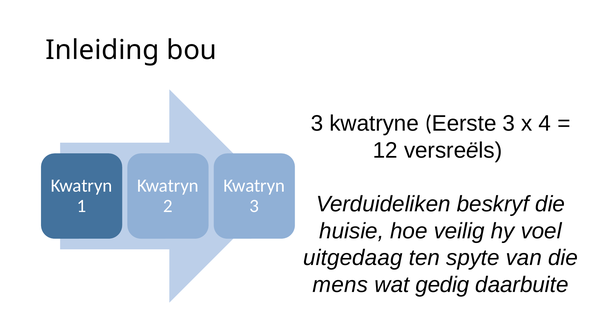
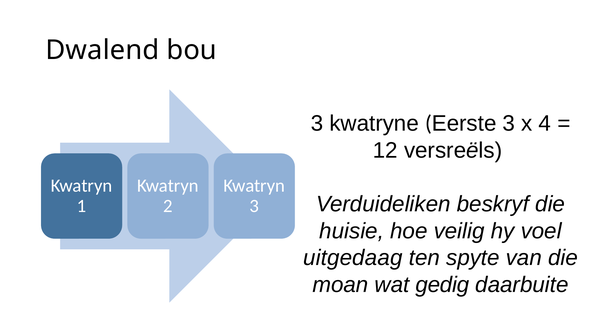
Inleiding: Inleiding -> Dwalend (102, 50)
mens: mens -> moan (340, 285)
